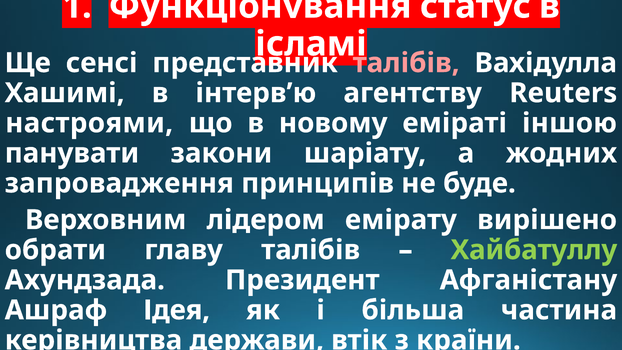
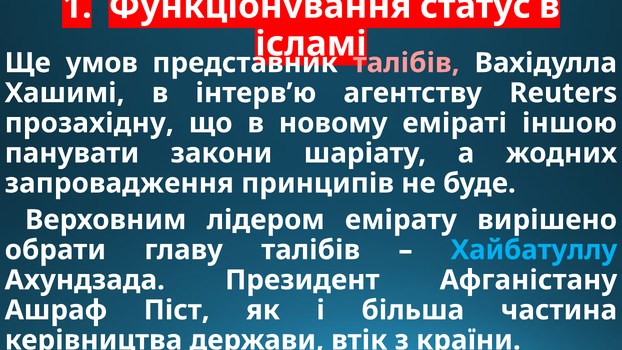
сенсі: сенсі -> умов (102, 63)
настроями: настроями -> прозахідну (89, 123)
Хайбатуллу colour: light green -> light blue (534, 250)
Ідея: Ідея -> Піст (177, 310)
